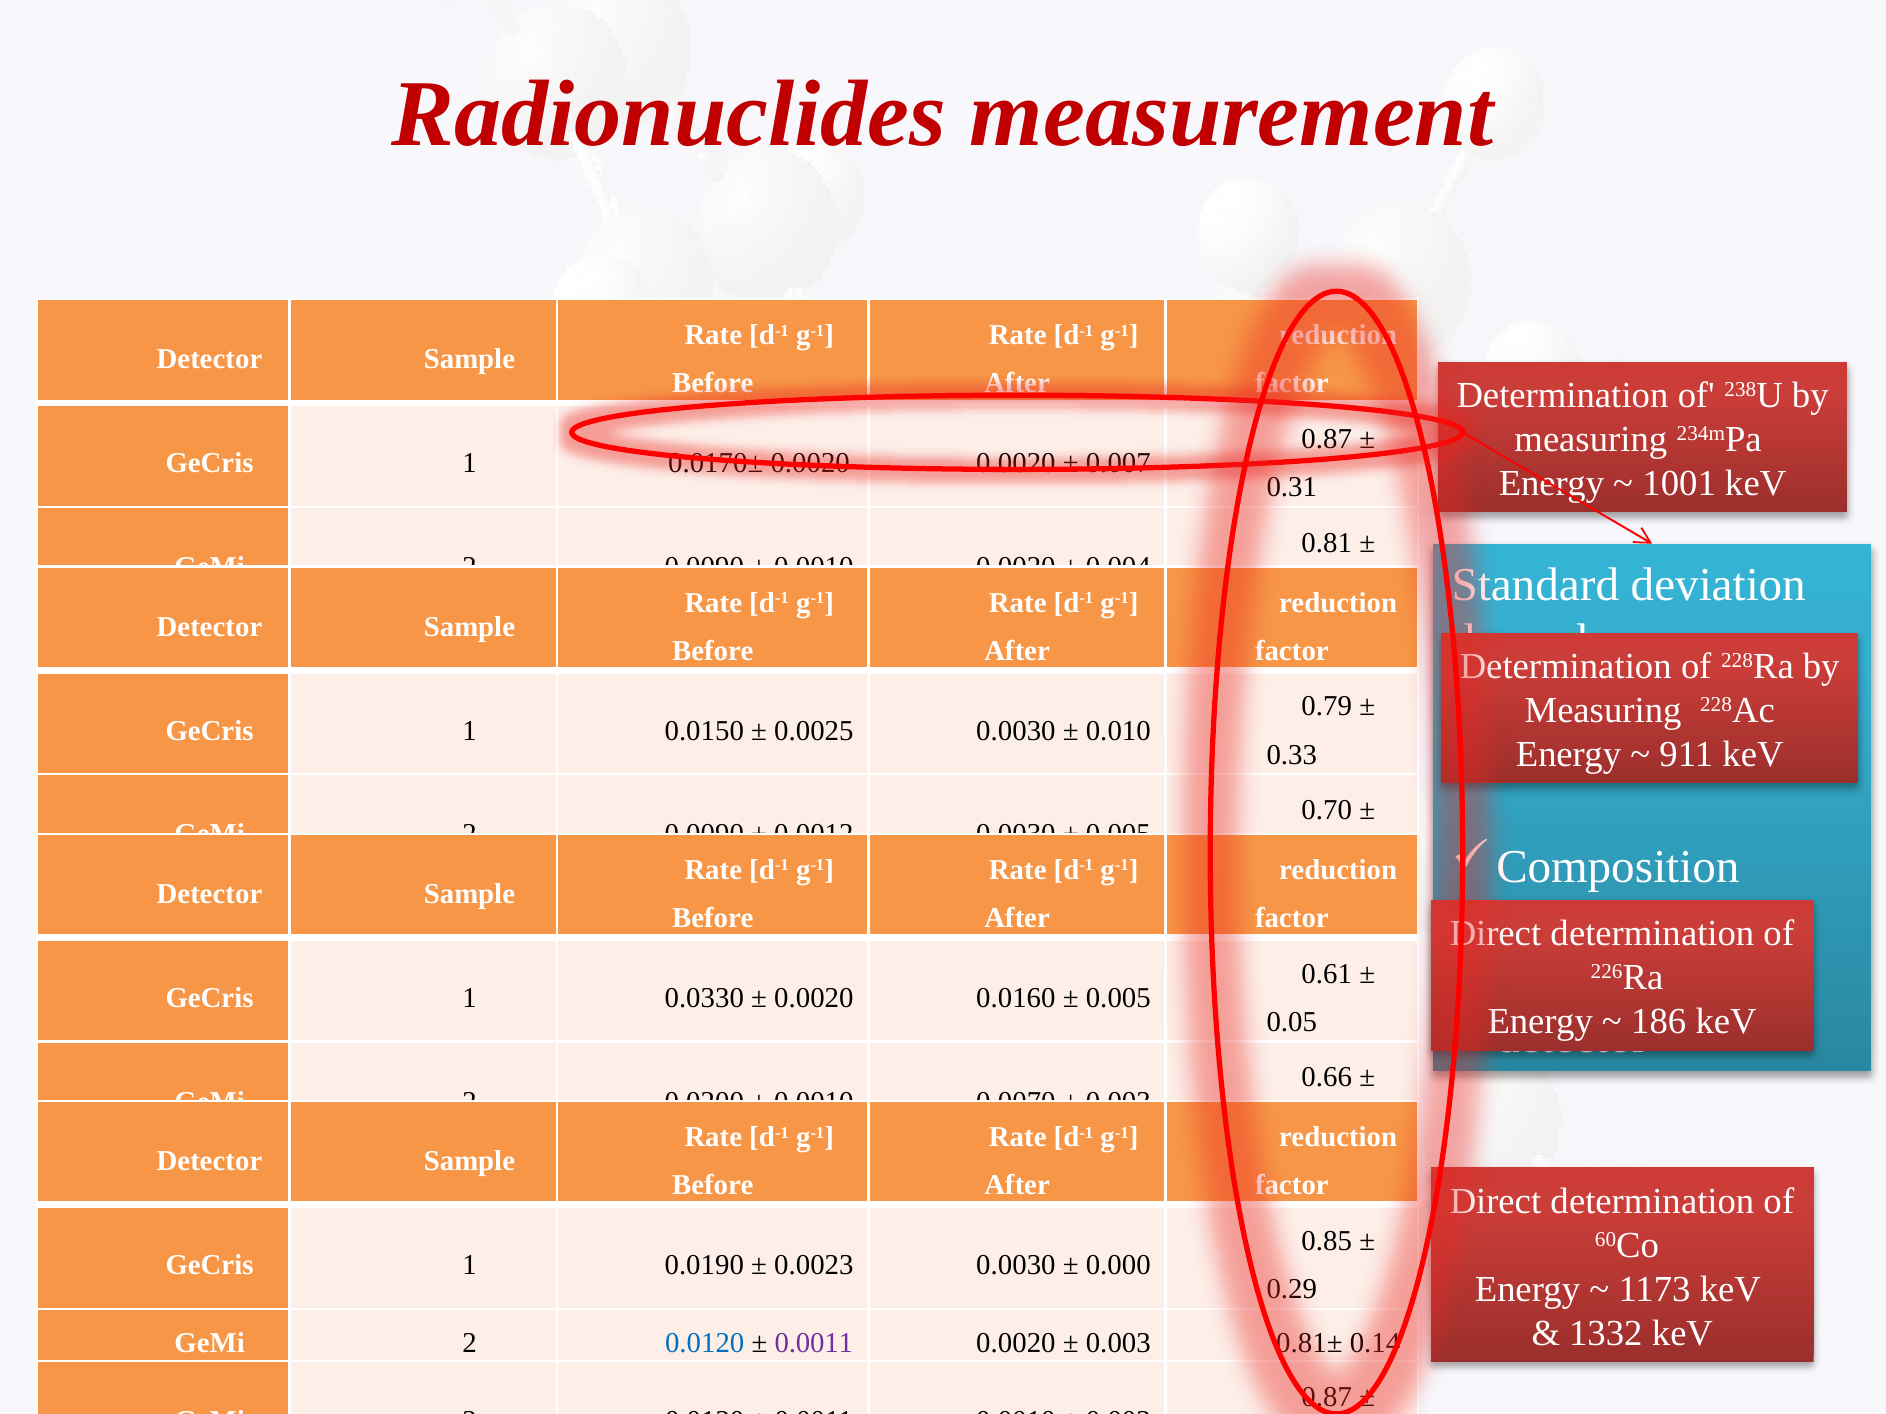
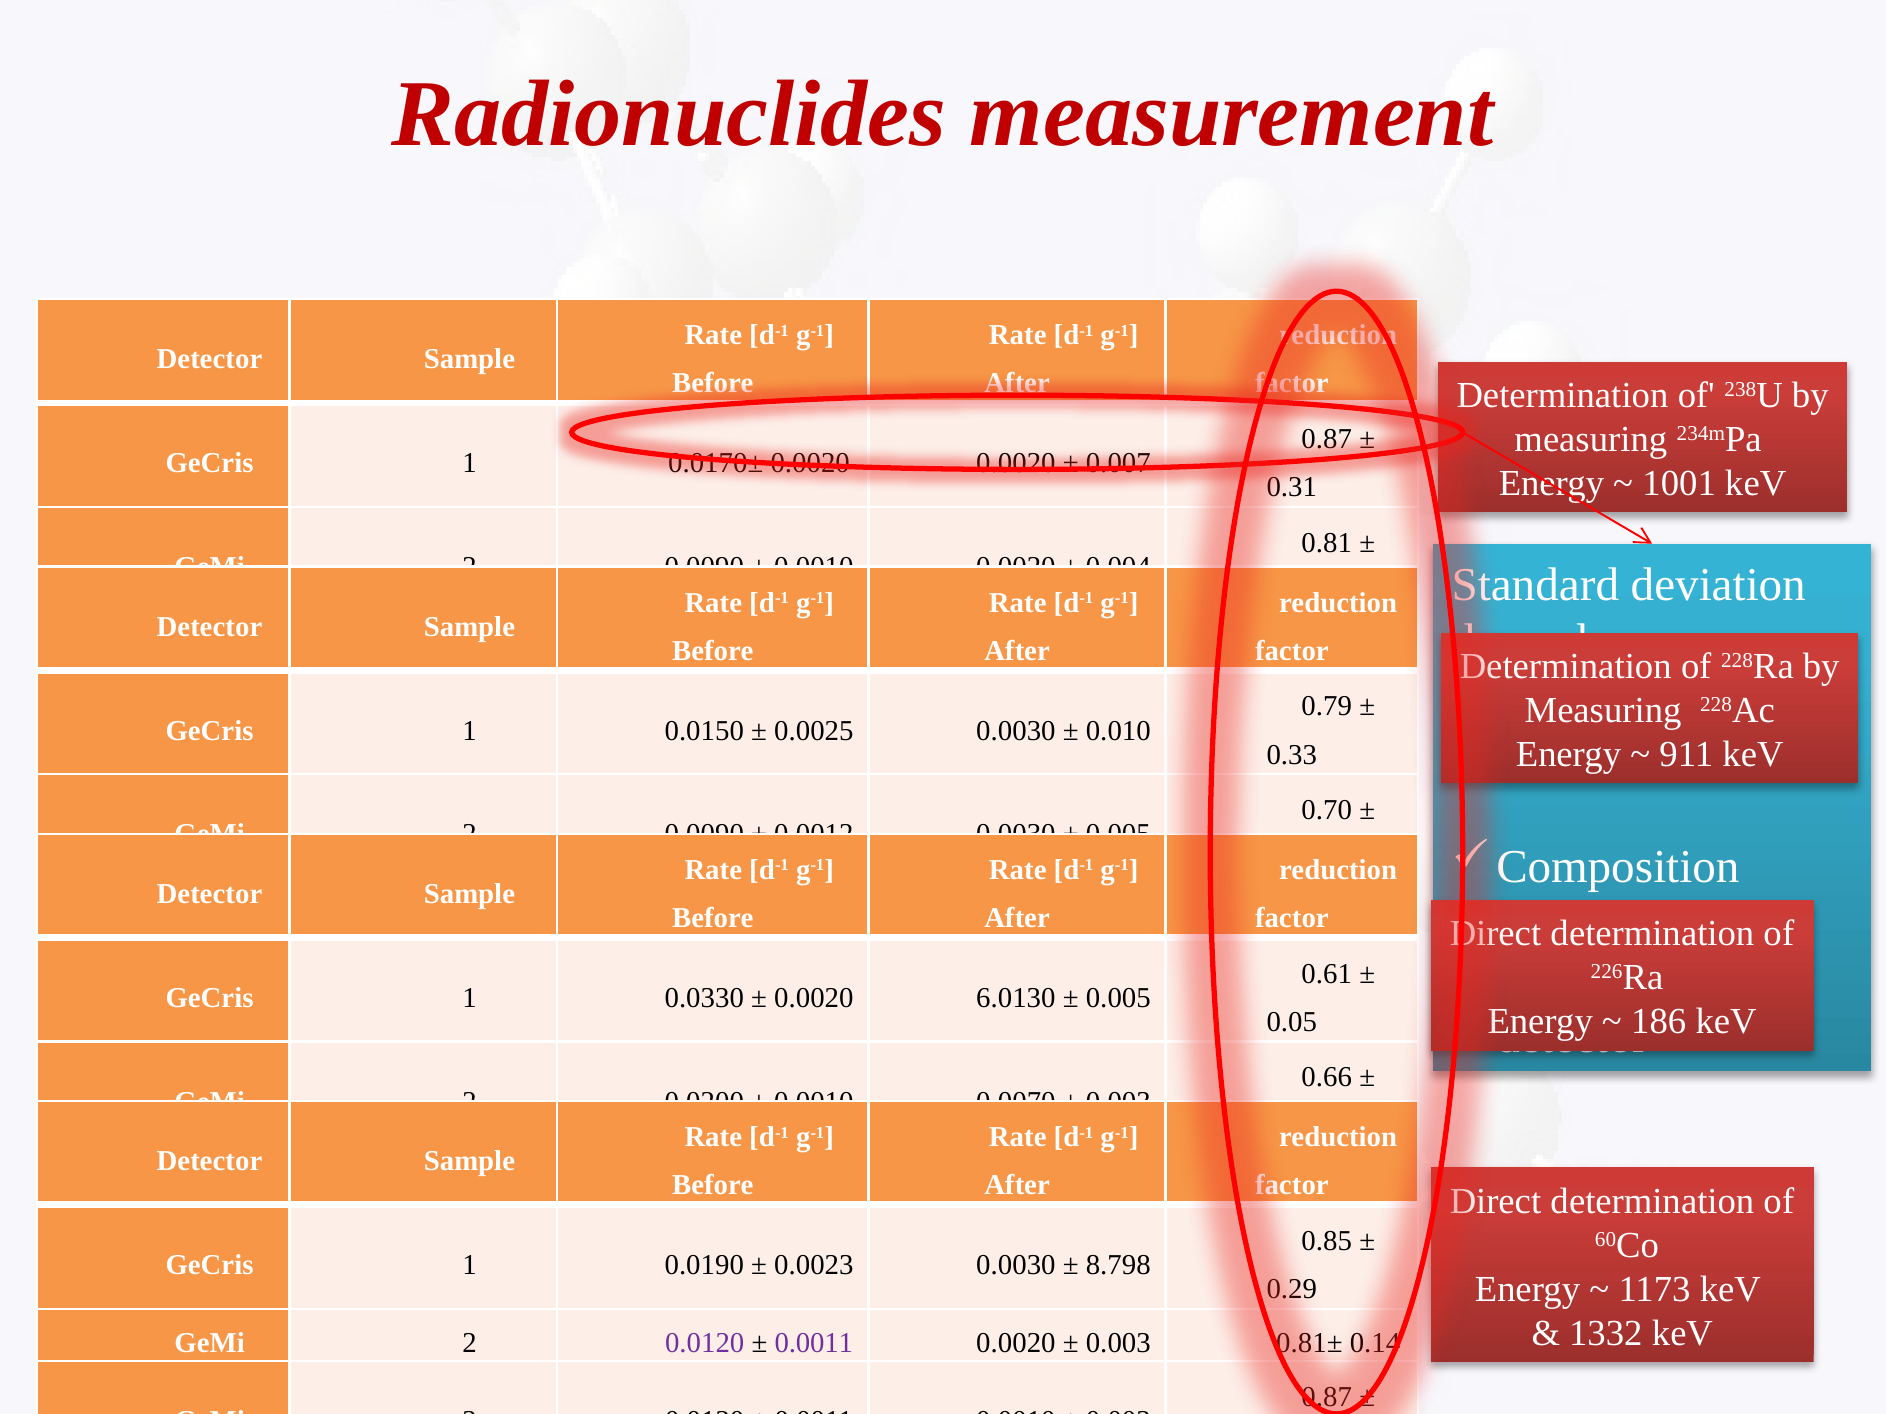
0.0160: 0.0160 -> 6.0130 (1016, 998)
0.000: 0.000 -> 8.798 (1118, 1265)
0.0120 colour: blue -> purple (705, 1343)
